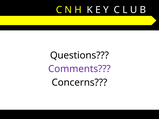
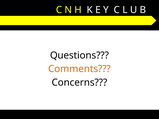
Comments colour: purple -> orange (79, 69)
